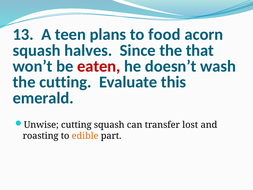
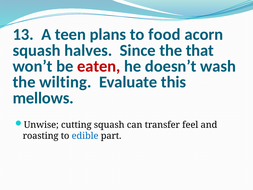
the cutting: cutting -> wilting (65, 82)
emerald: emerald -> mellows (43, 98)
lost: lost -> feel (190, 125)
edible colour: orange -> blue (85, 136)
